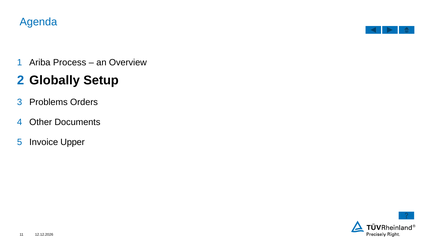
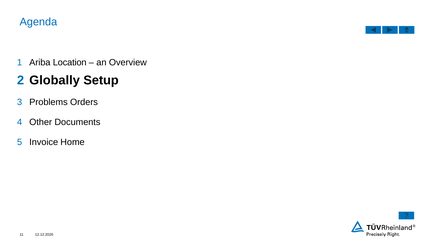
Process: Process -> Location (70, 62)
Upper: Upper -> Home (73, 142)
